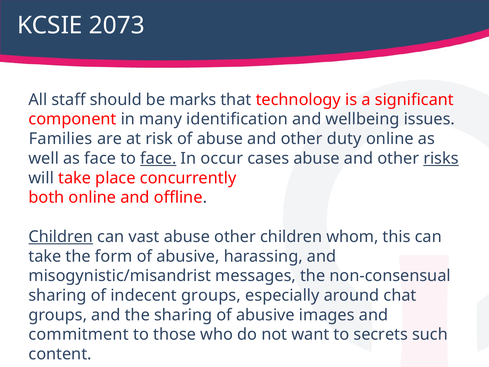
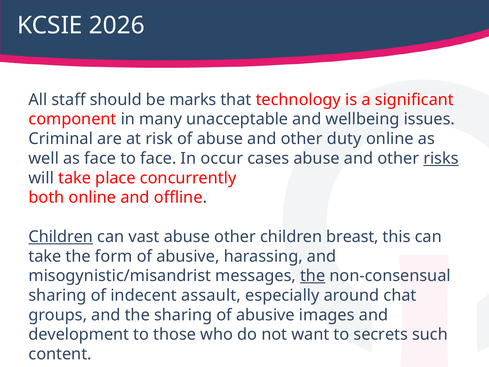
2073: 2073 -> 2026 (117, 25)
identification: identification -> unacceptable (237, 119)
Families: Families -> Criminal (61, 139)
face underline: present -> none (158, 158)
whom: whom -> breast (352, 237)
the underline: none -> present (313, 276)
indecent groups: groups -> assault (211, 295)
commitment: commitment -> development (79, 334)
